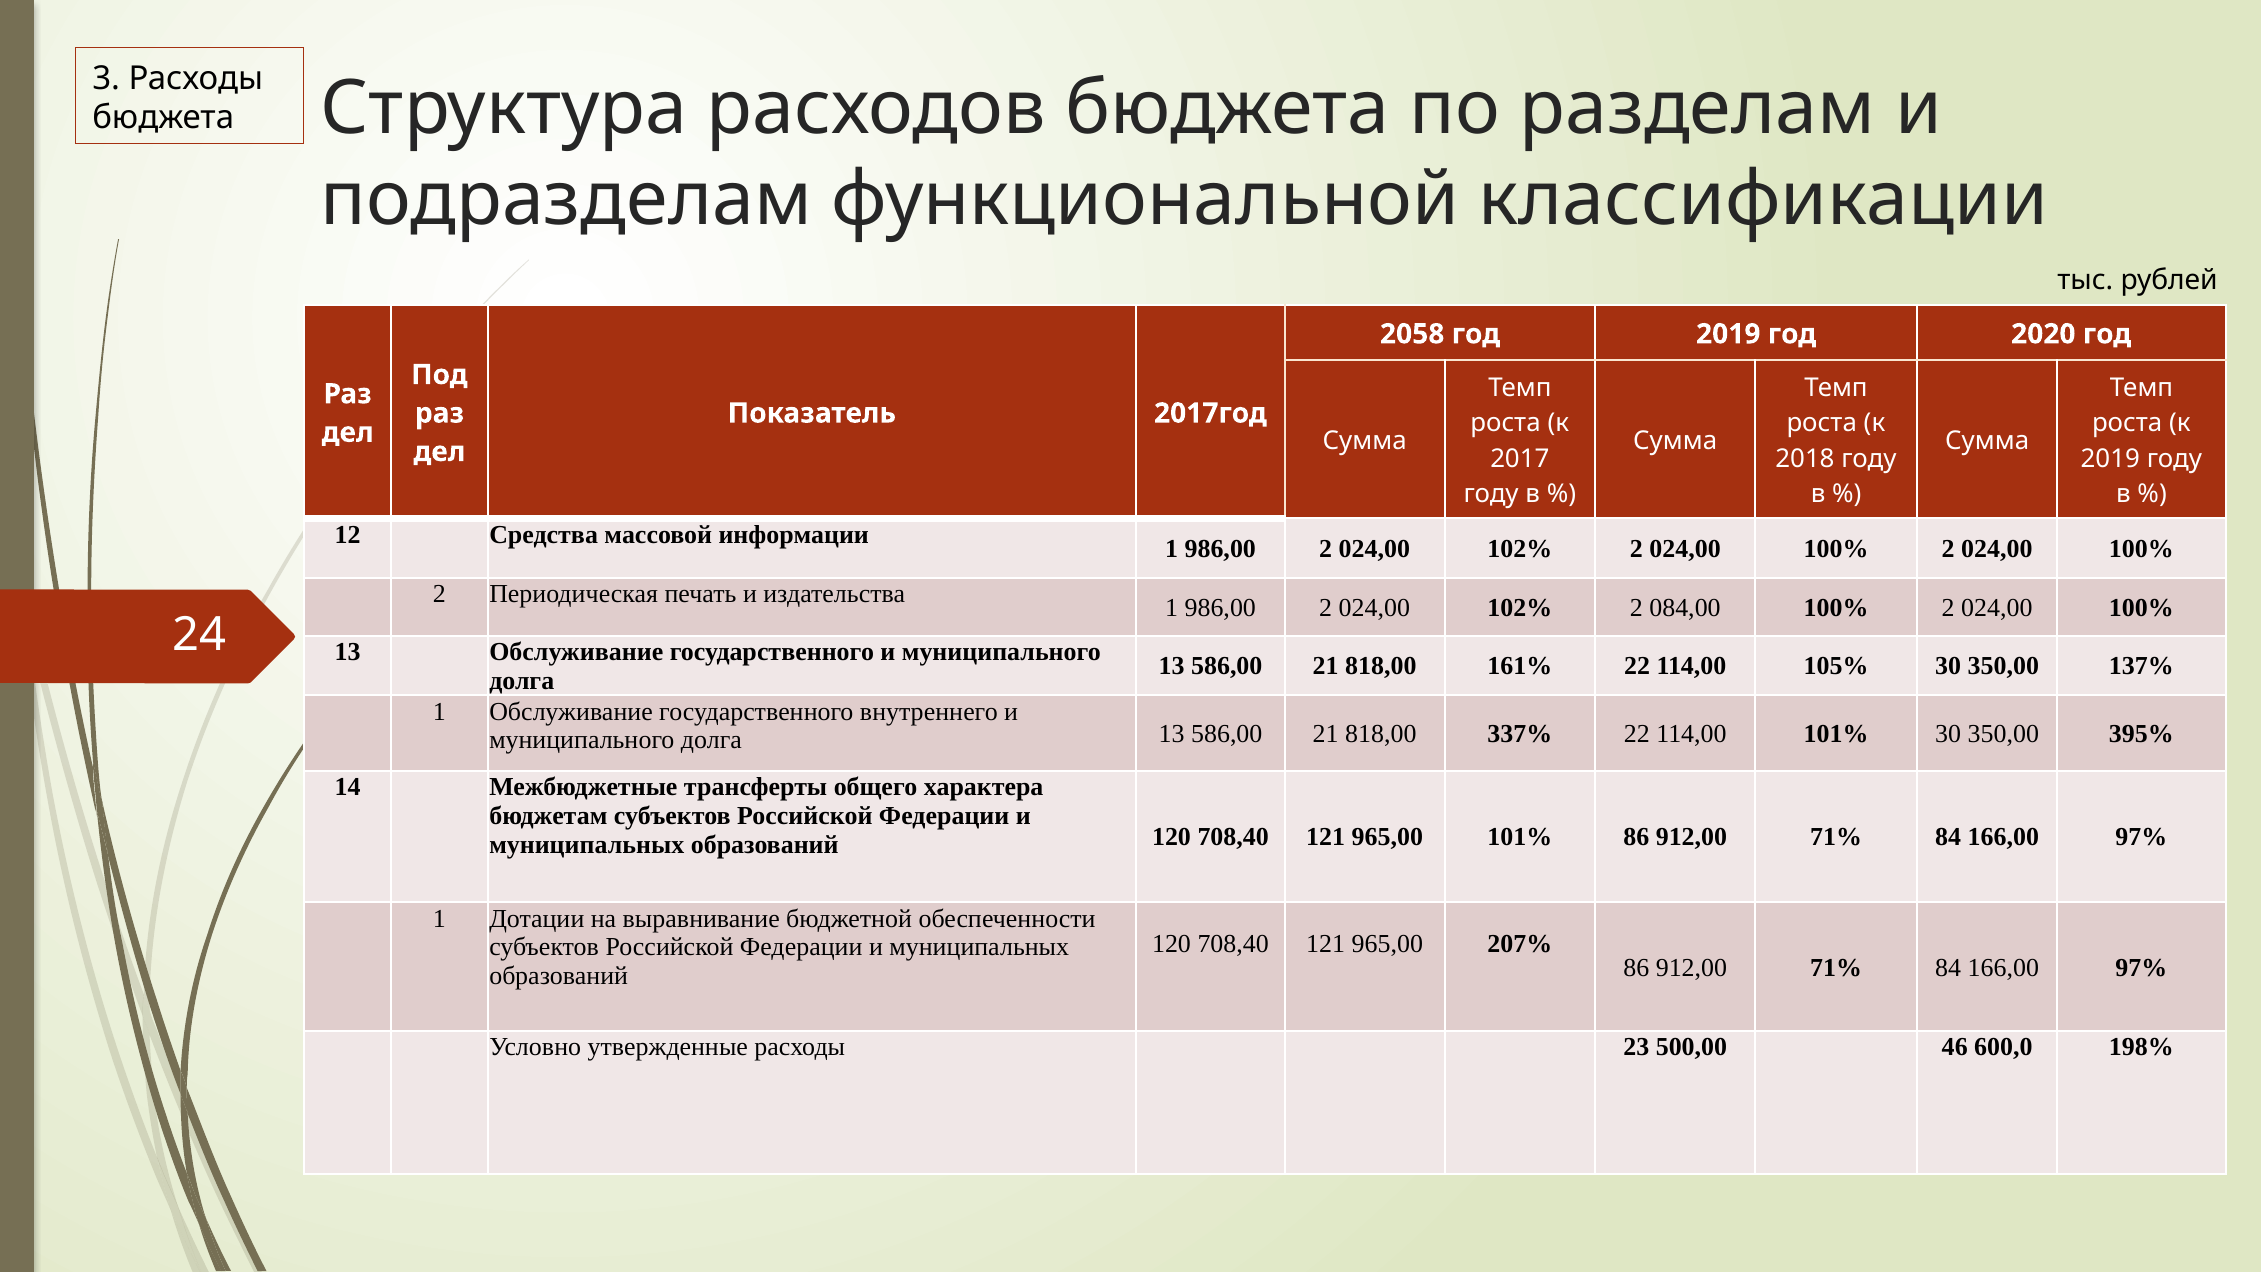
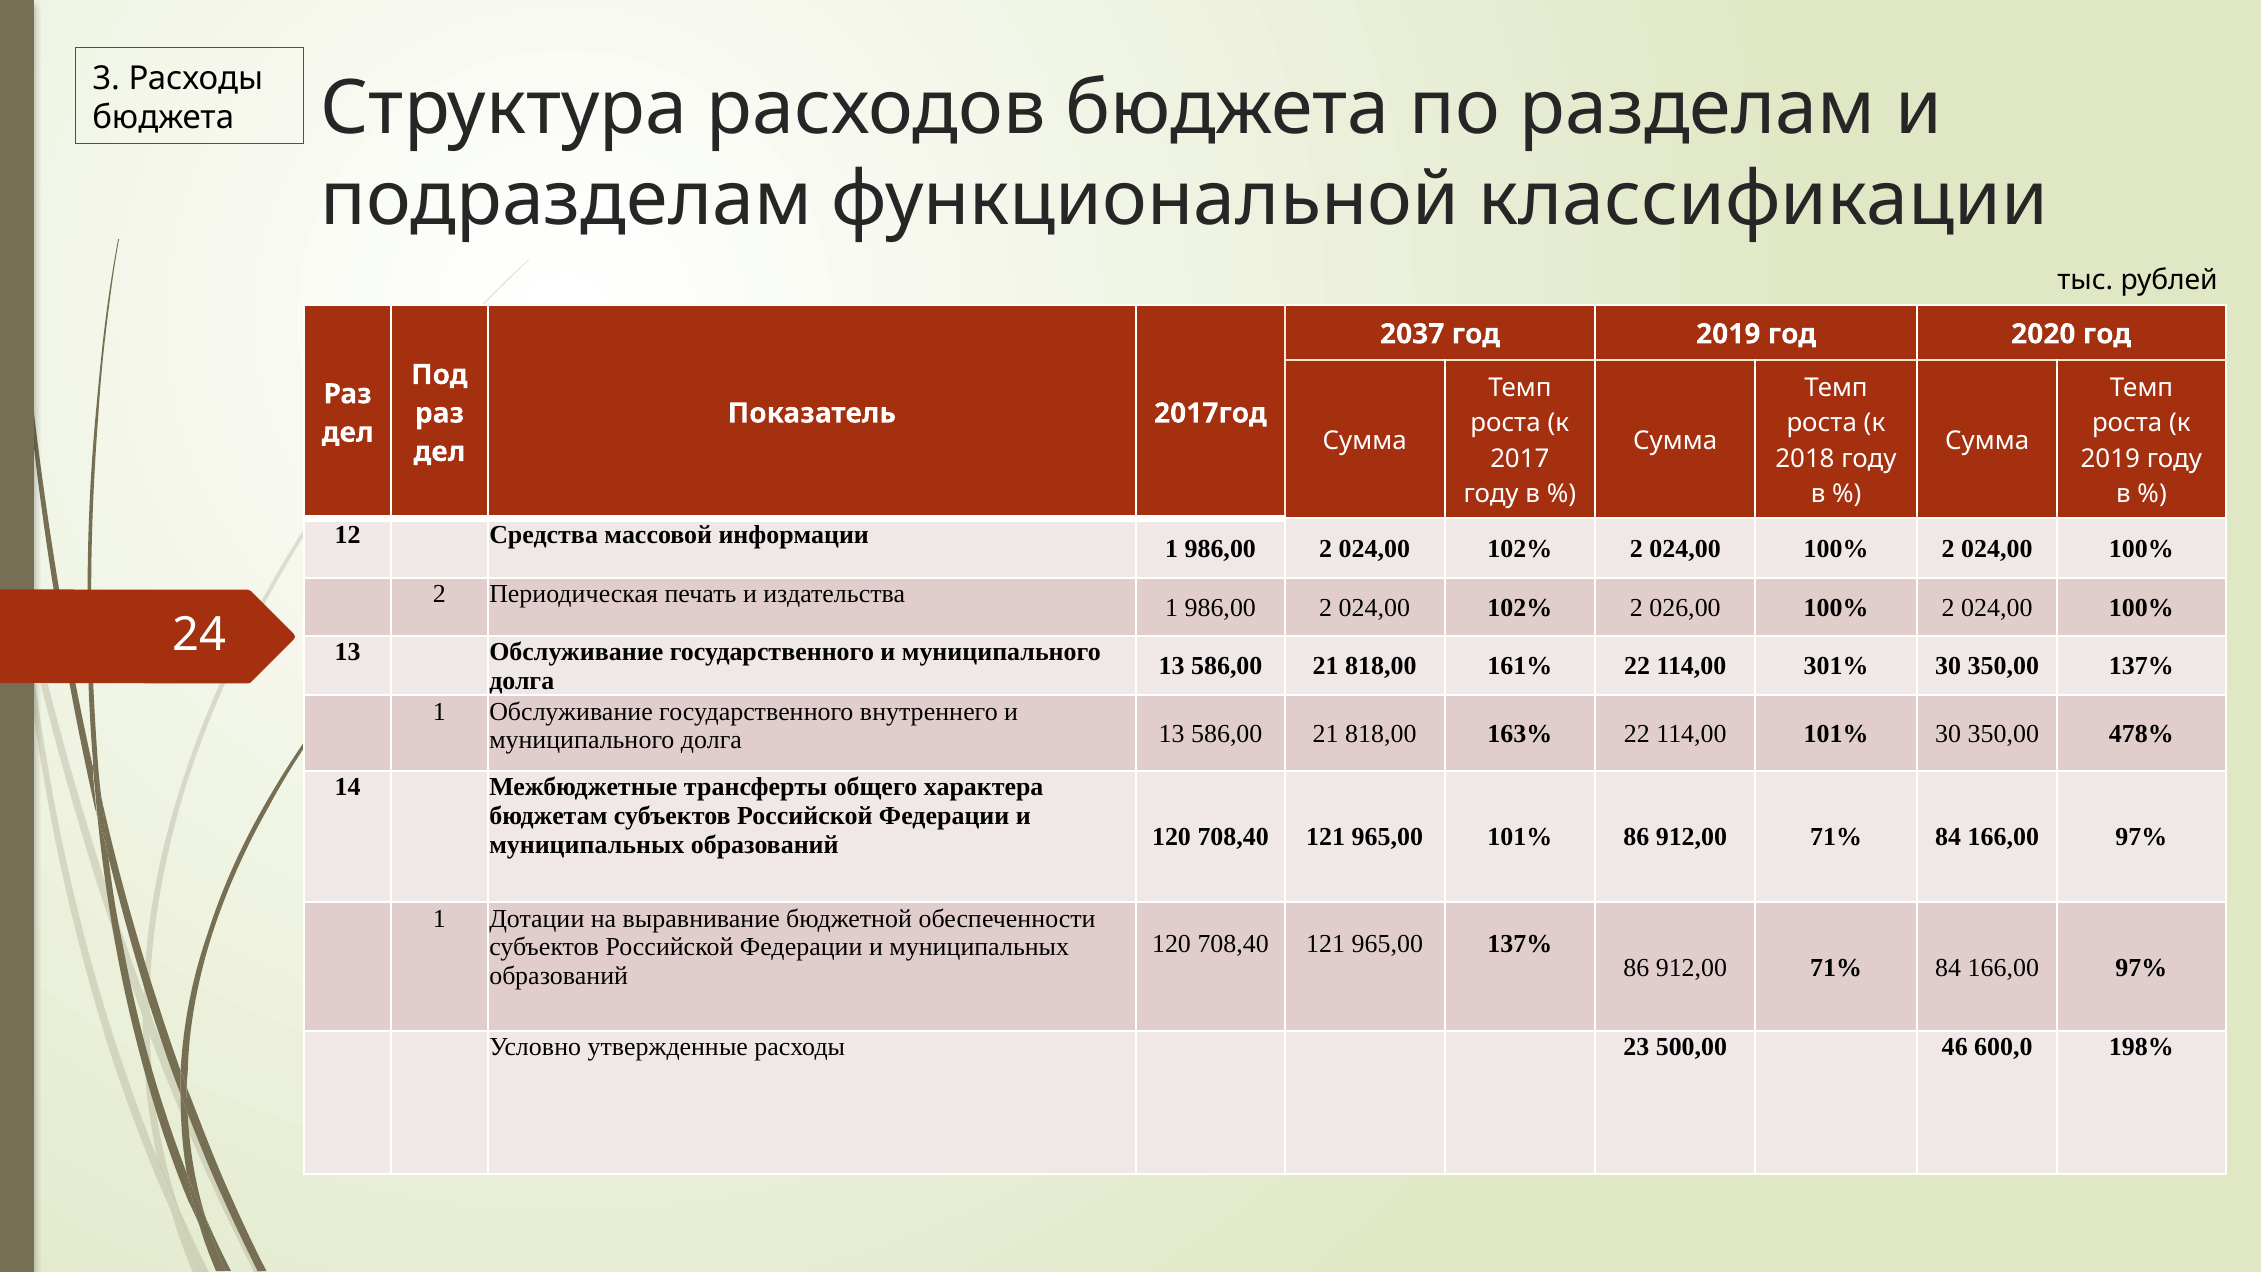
2058: 2058 -> 2037 (1412, 334)
084,00: 084,00 -> 026,00 (1685, 608)
105%: 105% -> 301% (1836, 666)
337%: 337% -> 163% (1520, 734)
395%: 395% -> 478% (2141, 734)
965,00 207%: 207% -> 137% (1520, 944)
